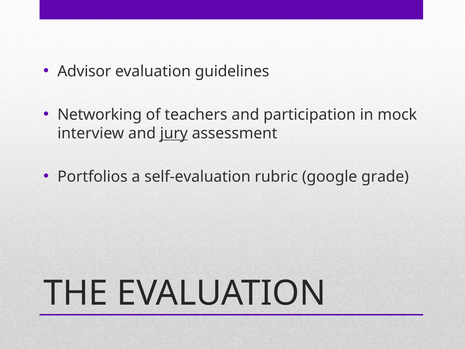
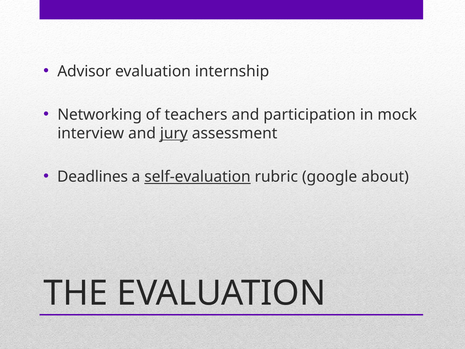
guidelines: guidelines -> internship (232, 71)
Portfolios: Portfolios -> Deadlines (93, 177)
self-evaluation underline: none -> present (198, 177)
grade: grade -> about (385, 177)
